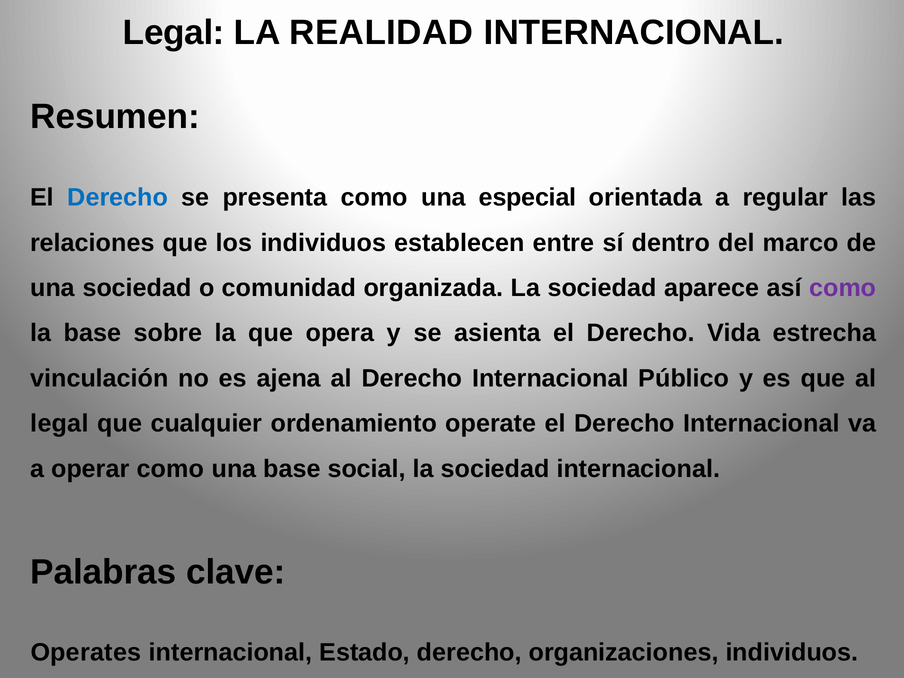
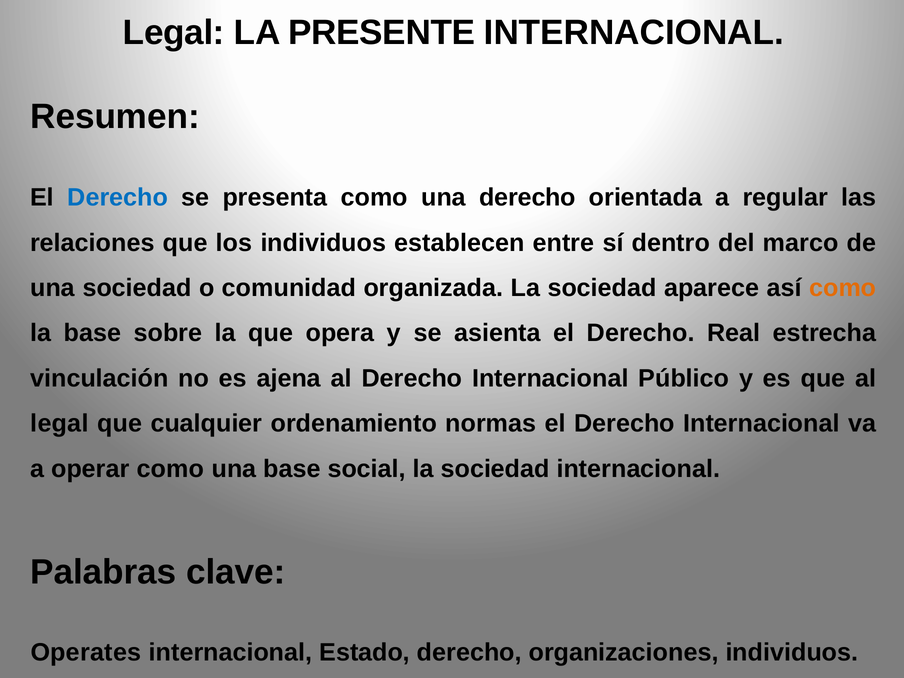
REALIDAD: REALIDAD -> PRESENTE (382, 32)
una especial: especial -> derecho (527, 198)
como colour: purple -> orange (843, 288)
Vida: Vida -> Real (734, 333)
operate: operate -> normas (491, 424)
